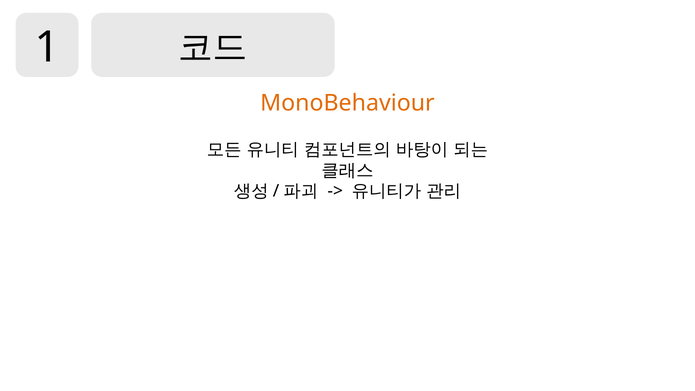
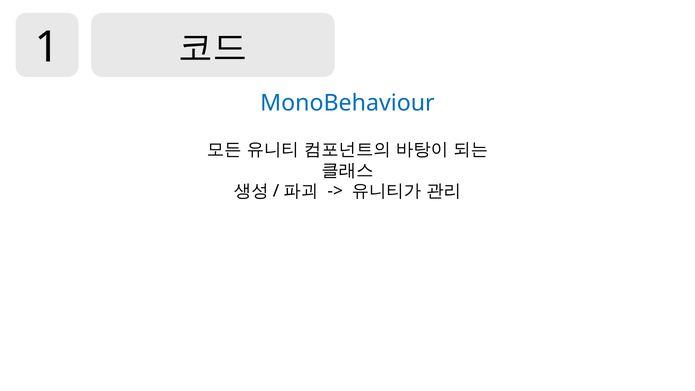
MonoBehaviour colour: orange -> blue (347, 103)
